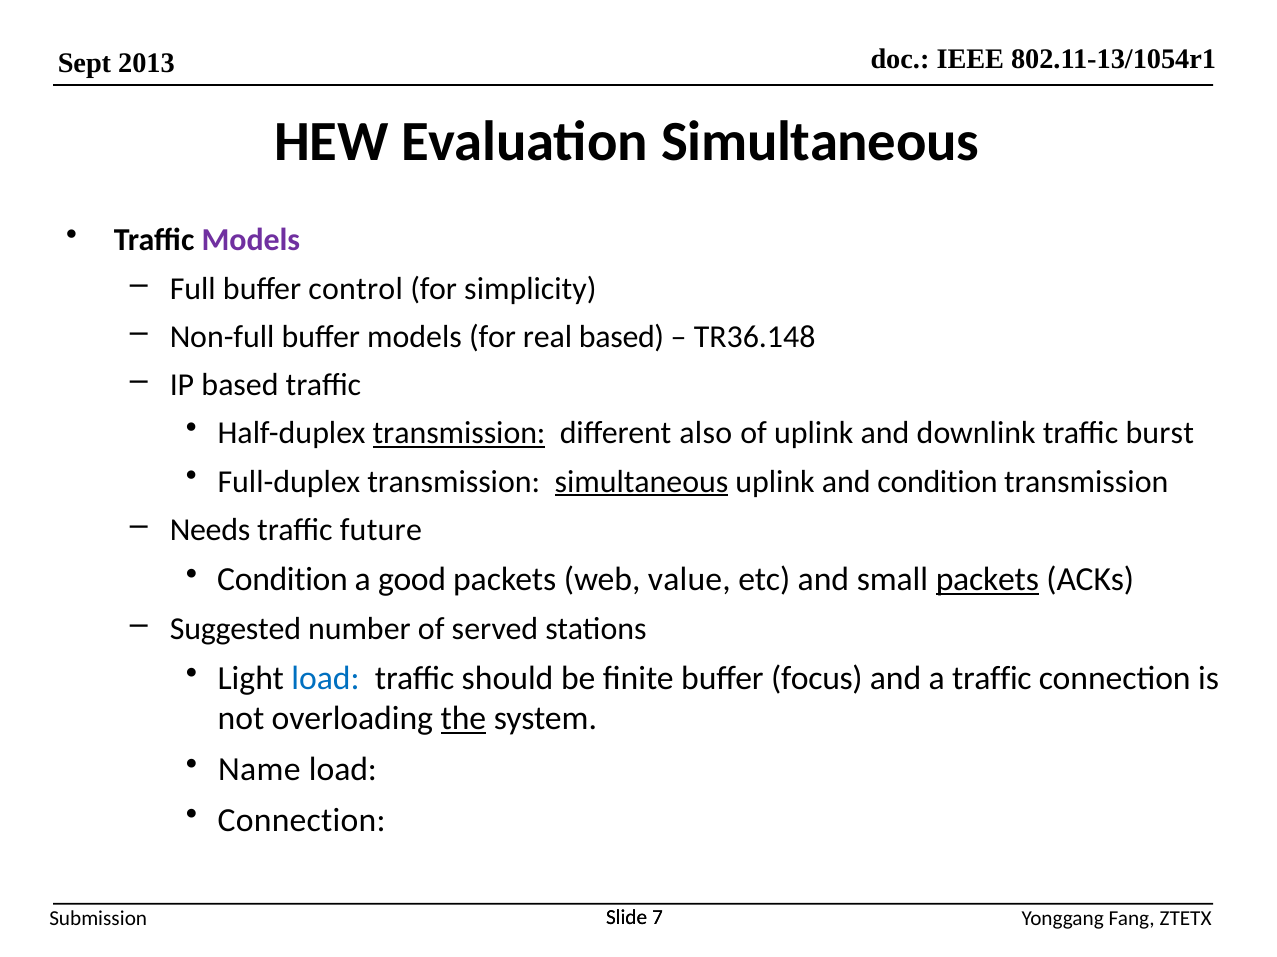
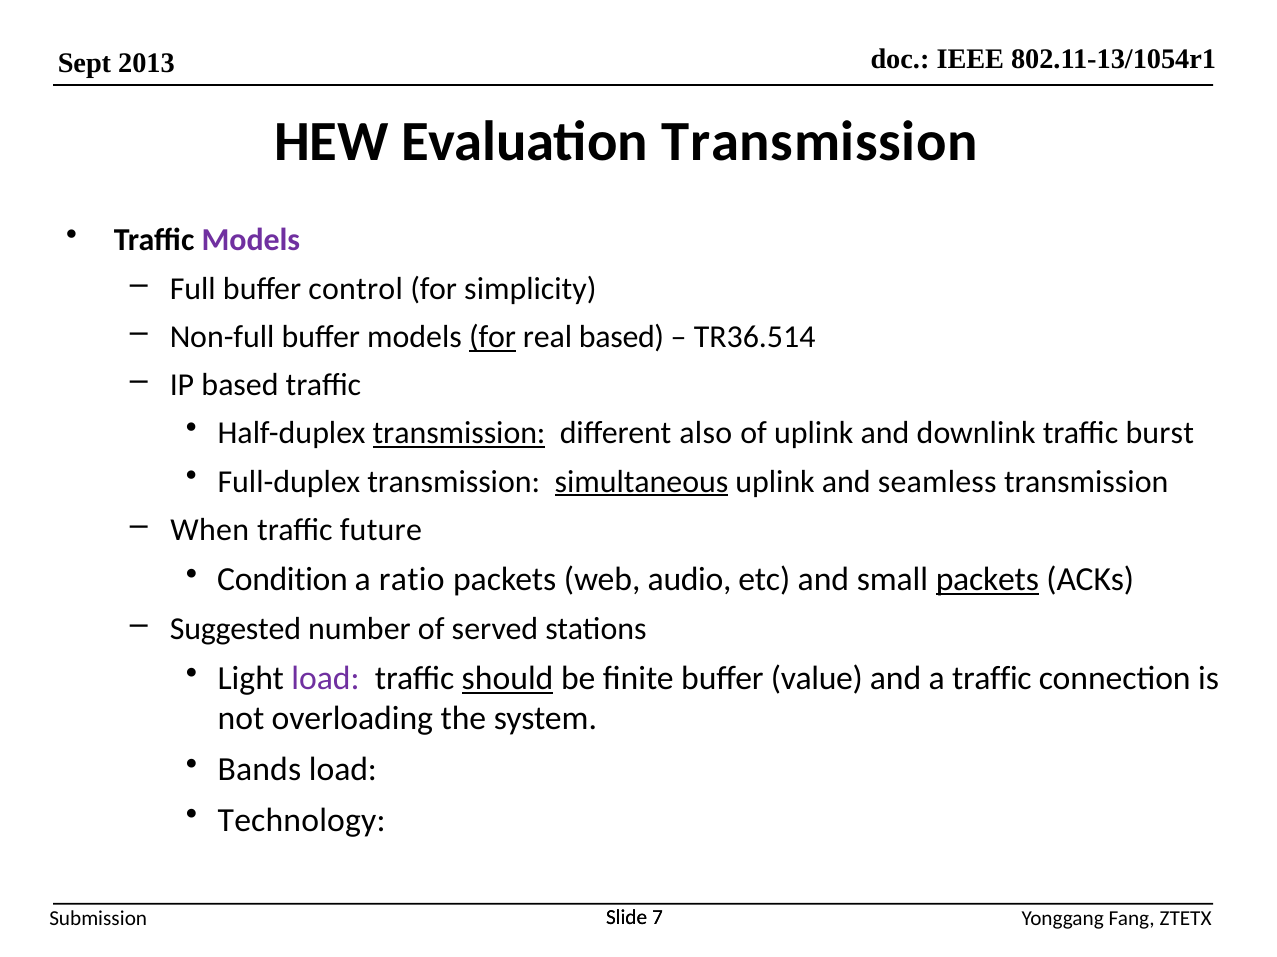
Evaluation Simultaneous: Simultaneous -> Transmission (820, 142)
for underline: none -> present (493, 337)
TR36.148: TR36.148 -> TR36.514 (755, 337)
and condition: condition -> seamless (937, 482)
Needs: Needs -> When (210, 530)
good: good -> ratio (412, 580)
value: value -> audio (690, 580)
load colour: blue -> purple (326, 679)
should underline: none -> present (508, 679)
focus: focus -> value (817, 679)
the underline: present -> none (463, 719)
Name: Name -> Bands (259, 770)
Connection: Connection -> Technology (302, 821)
